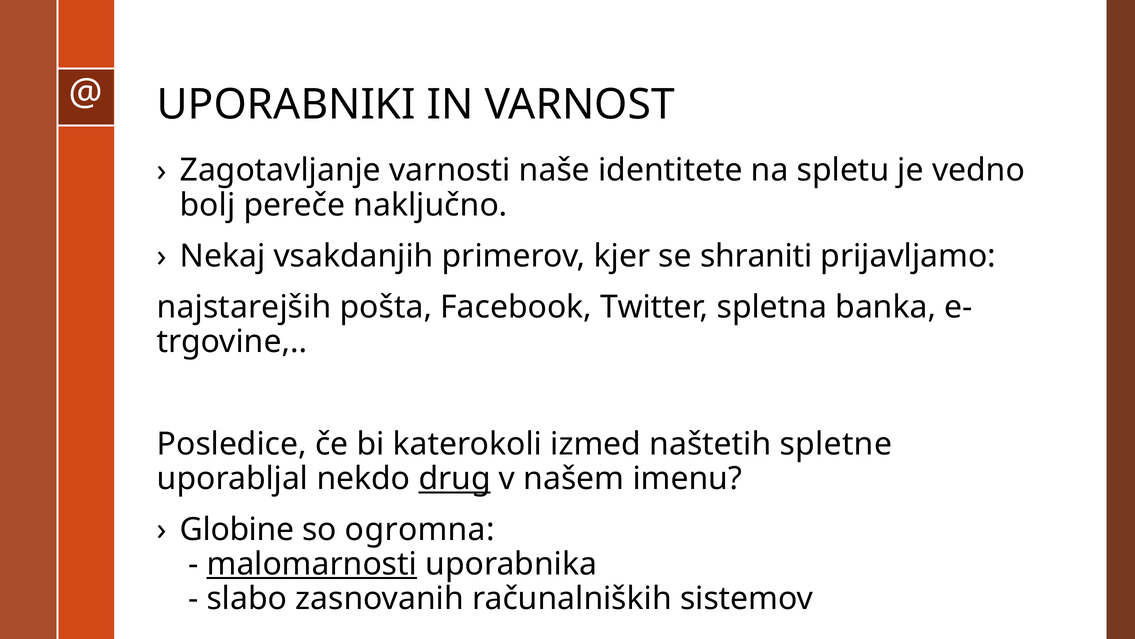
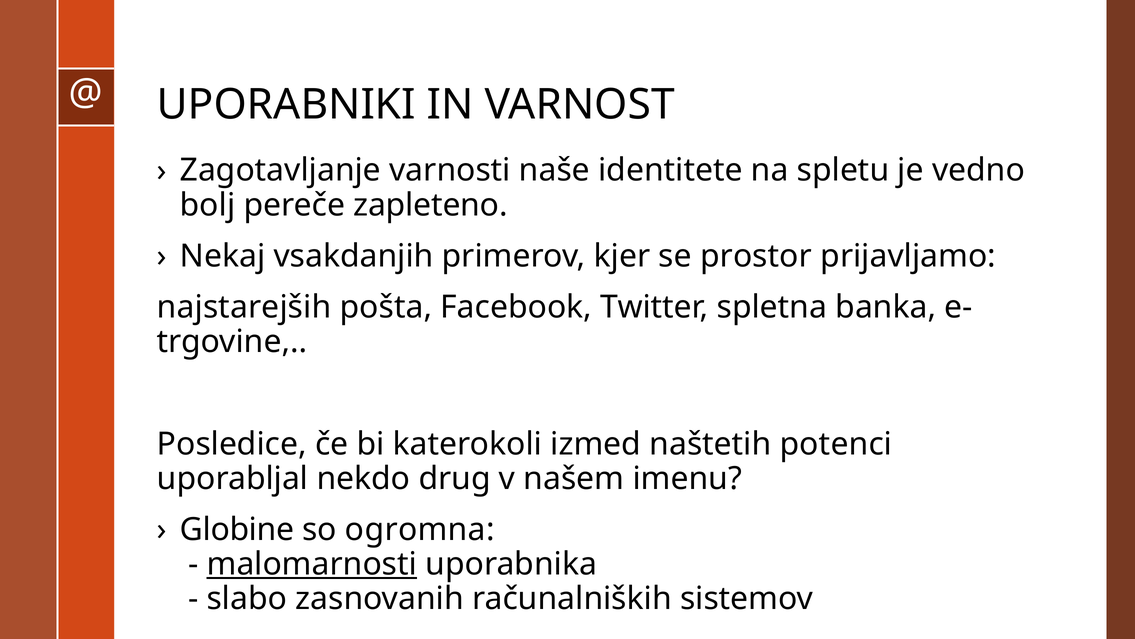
naključno: naključno -> zapleteno (430, 205)
shraniti: shraniti -> prostor (756, 256)
spletne: spletne -> potenci (836, 444)
drug underline: present -> none (455, 478)
